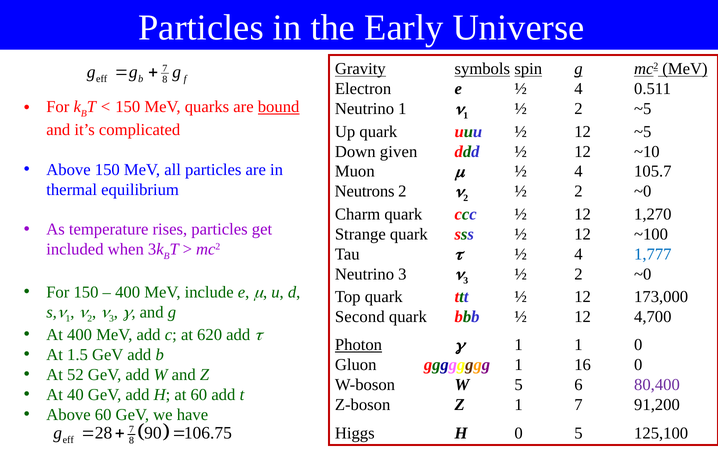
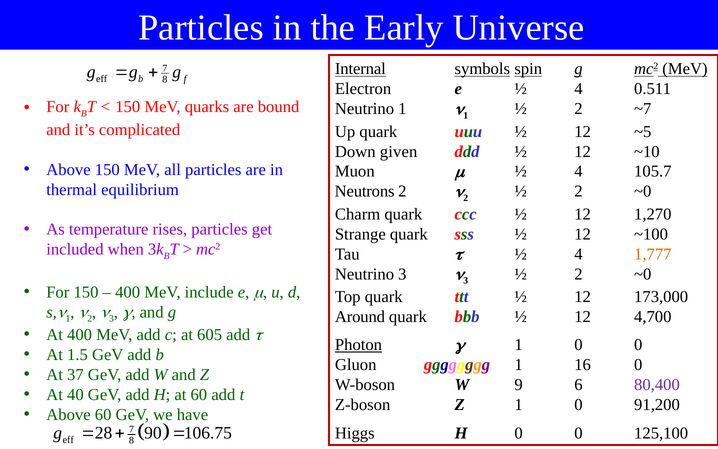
Gravity: Gravity -> Internal (360, 69)
bound underline: present -> none (279, 107)
2 ~5: ~5 -> ~7 (643, 109)
1,777 colour: blue -> orange (653, 254)
Second: Second -> Around (360, 317)
620: 620 -> 605 (210, 335)
1: 1 -> 0 (578, 345)
52: 52 -> 37 (75, 375)
W 5: 5 -> 9 (519, 385)
Z 1 7: 7 -> 0 (578, 405)
H 0 5: 5 -> 0 (578, 433)
